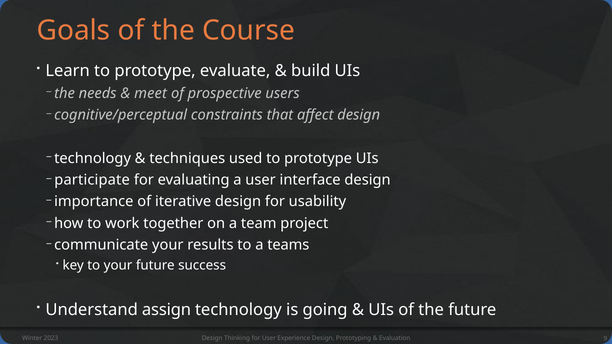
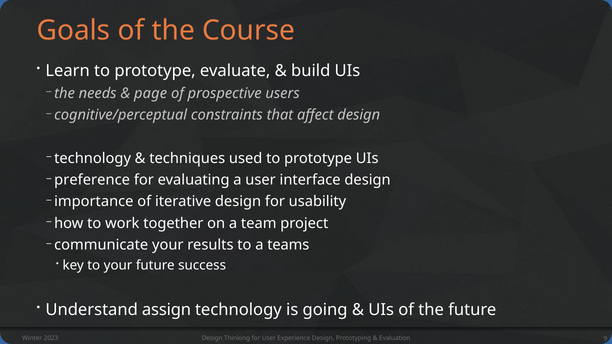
meet: meet -> page (151, 93)
participate: participate -> preference (92, 180)
